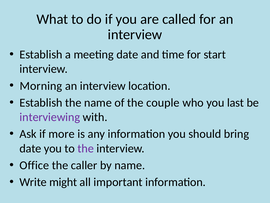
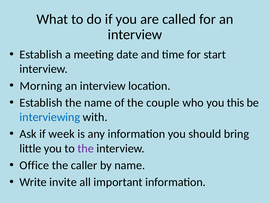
last: last -> this (236, 102)
interviewing colour: purple -> blue (50, 117)
more: more -> week (62, 134)
date: date -> little (30, 148)
might: might -> invite (63, 182)
